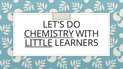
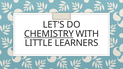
LITTLE underline: present -> none (39, 43)
